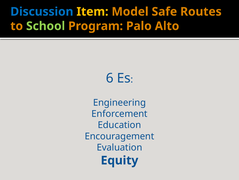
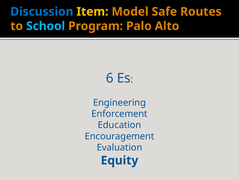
School colour: light green -> light blue (46, 26)
